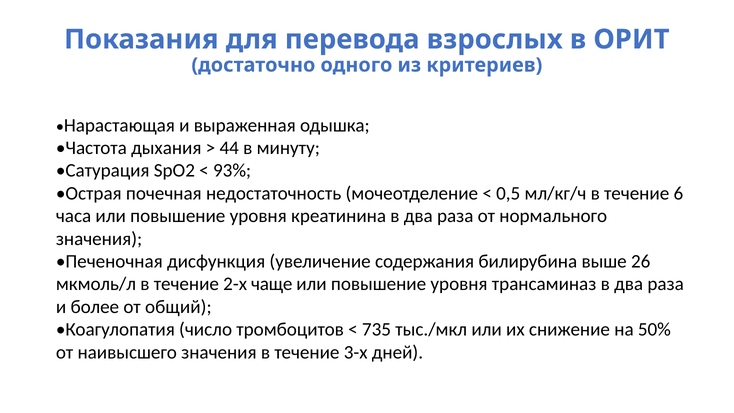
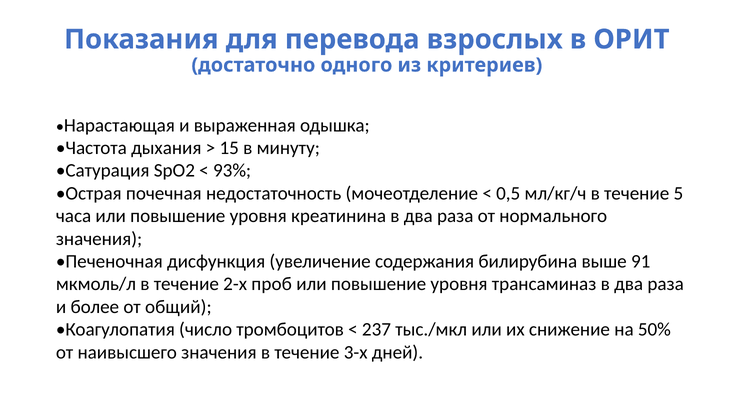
44: 44 -> 15 (229, 148)
6: 6 -> 5 (678, 193)
26: 26 -> 91 (641, 261)
чаще: чаще -> проб (272, 284)
735: 735 -> 237 (376, 329)
